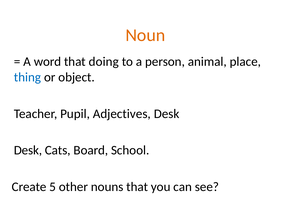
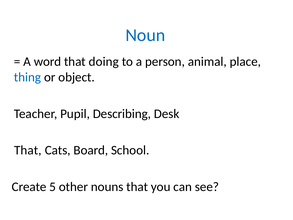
Noun colour: orange -> blue (145, 35)
Adjectives: Adjectives -> Describing (122, 114)
Desk: Desk -> That (28, 150)
